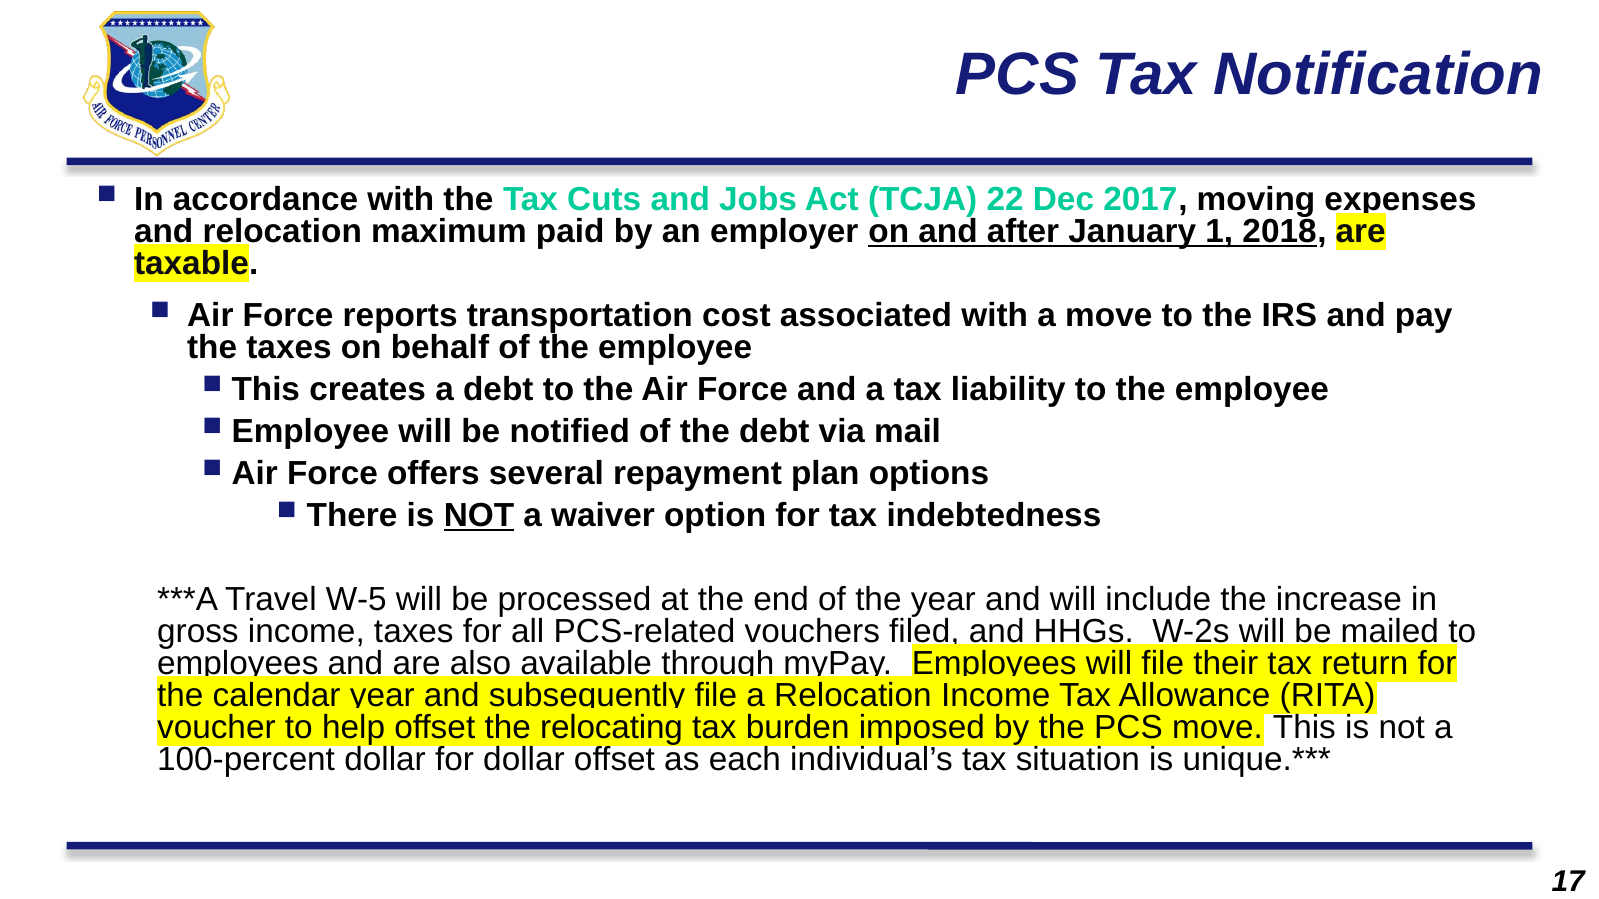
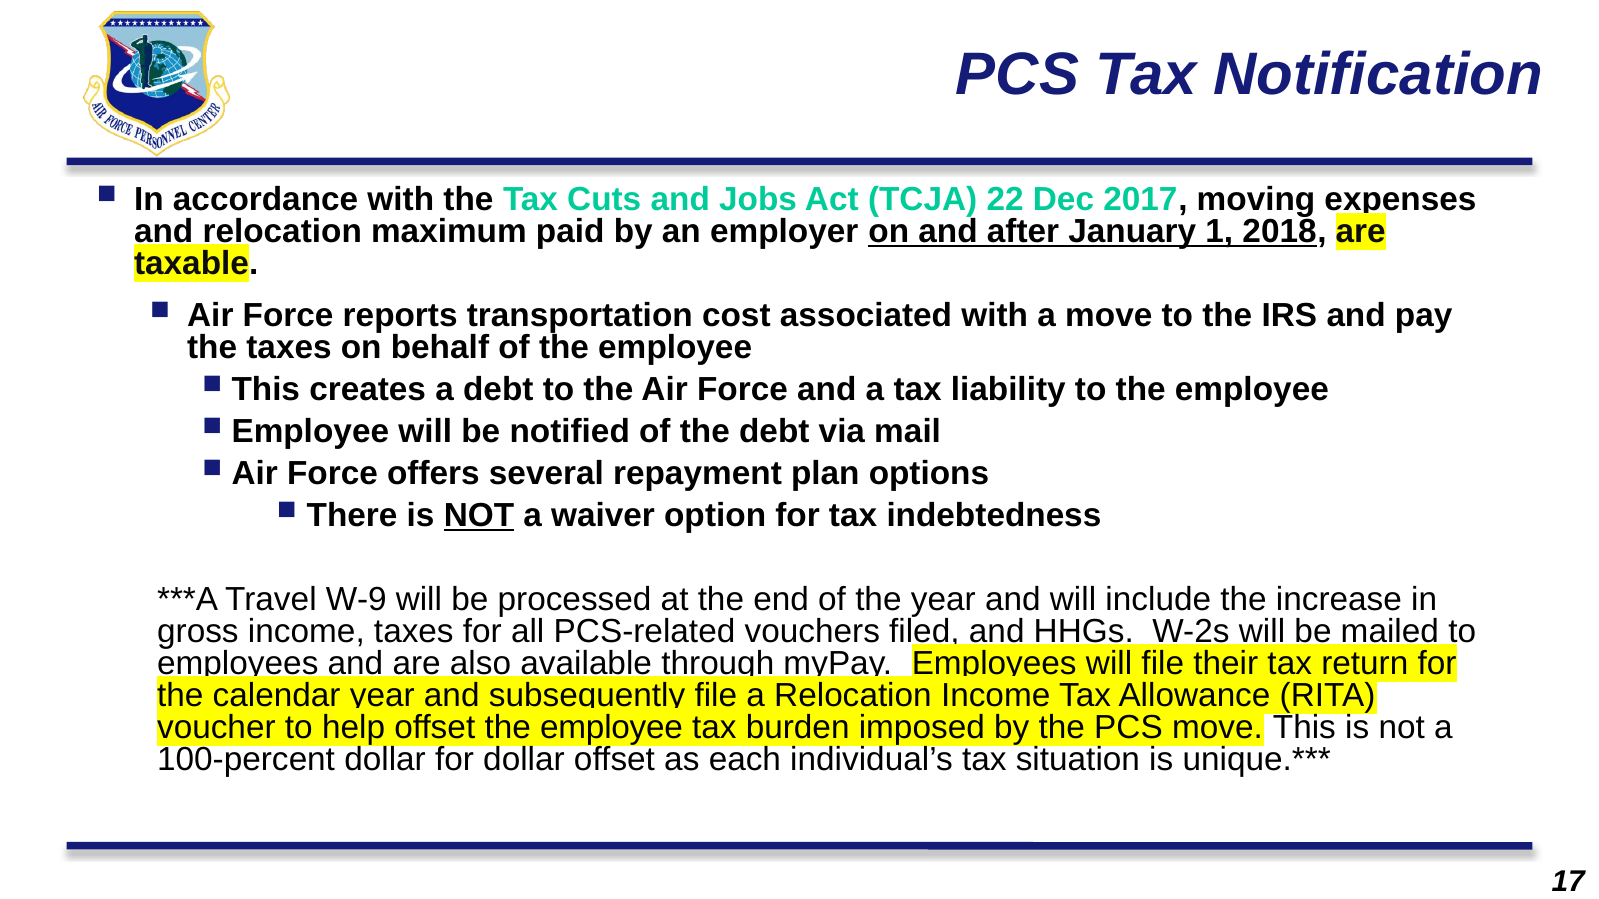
W-5: W-5 -> W-9 (356, 600)
offset the relocating: relocating -> employee (612, 728)
